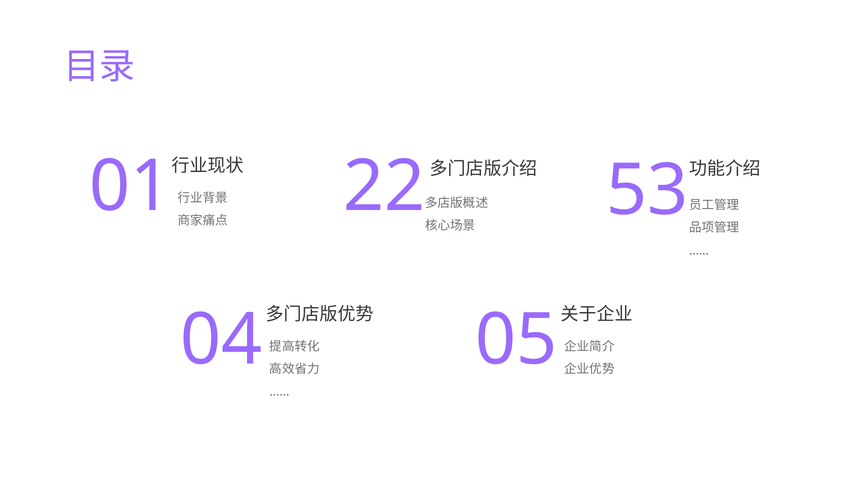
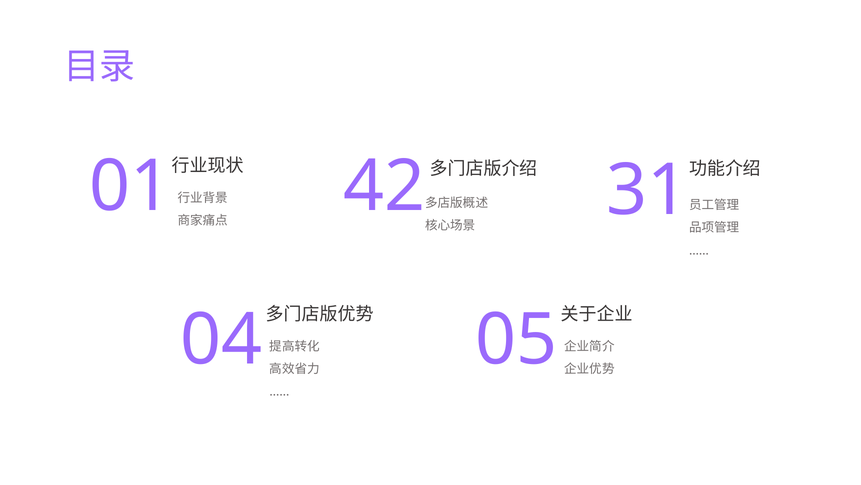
22: 22 -> 42 (384, 186)
53: 53 -> 31 (647, 190)
